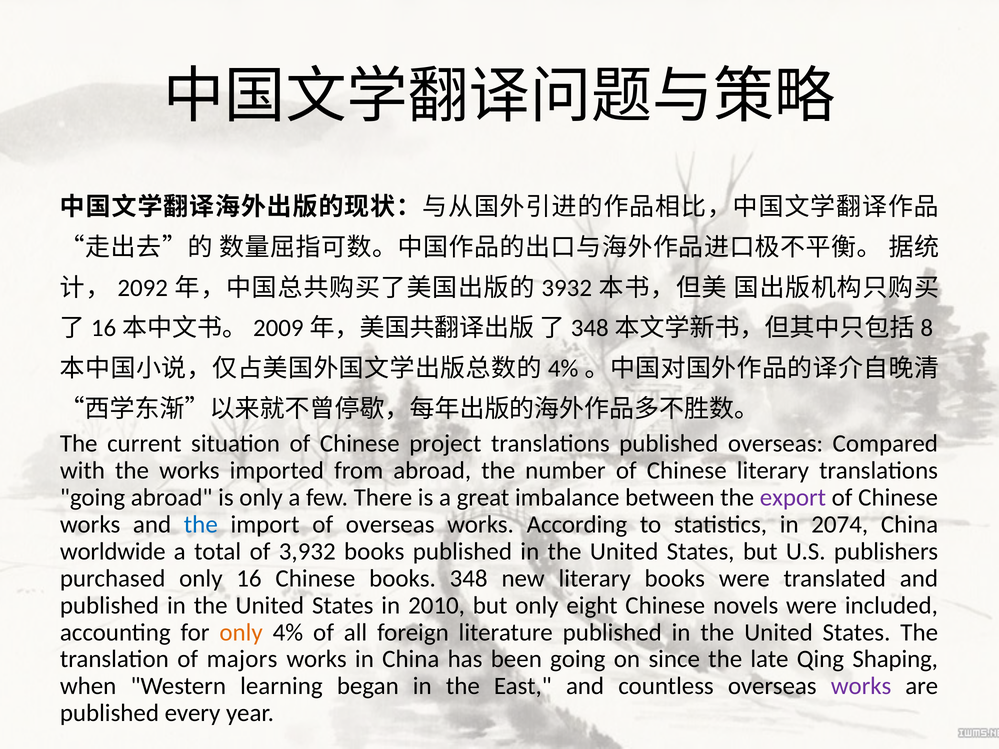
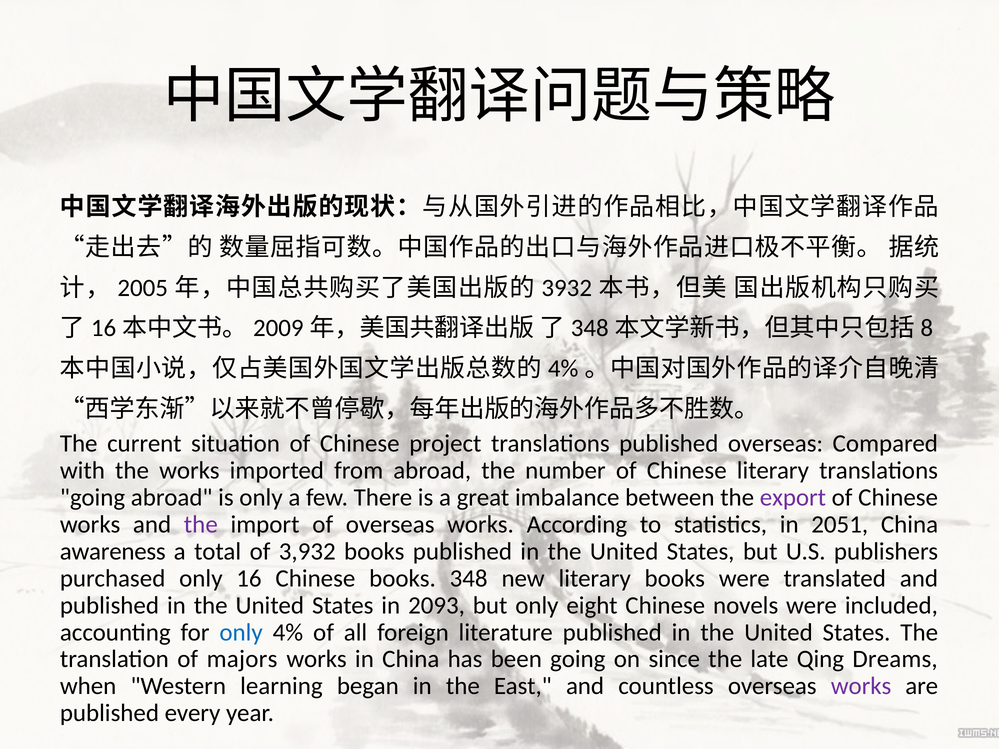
2092: 2092 -> 2005 (143, 288)
the colour: blue -> purple (201, 525)
2074: 2074 -> 2051 (840, 525)
worldwide: worldwide -> awareness (113, 552)
2010: 2010 -> 2093 (437, 606)
only colour: orange -> blue (241, 632)
Shaping: Shaping -> Dreams (895, 659)
